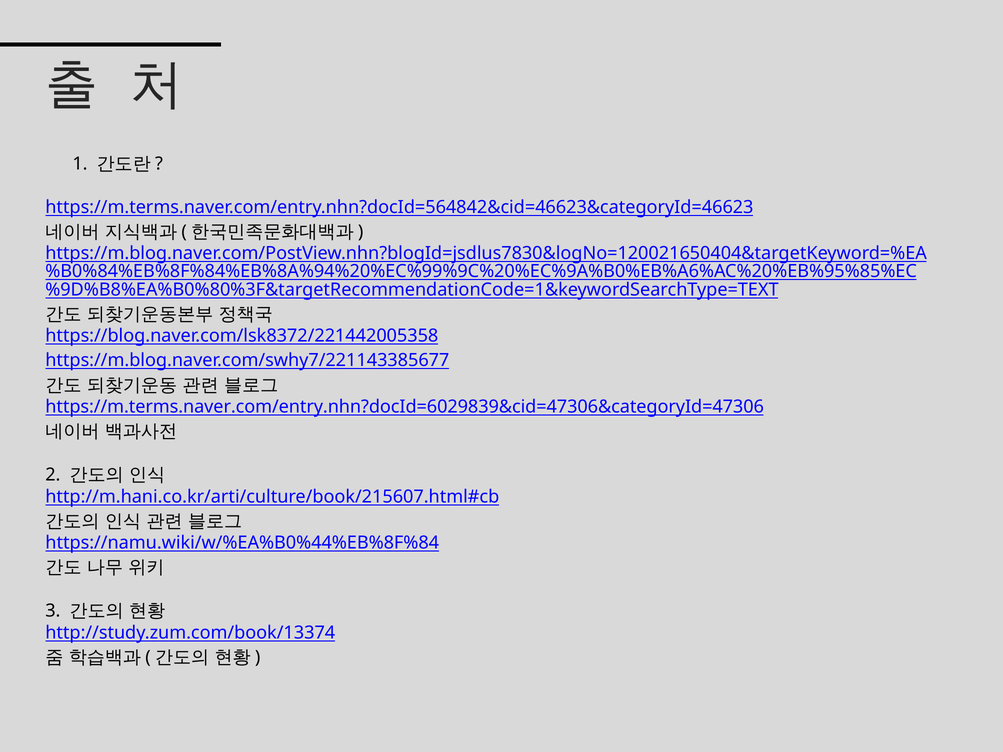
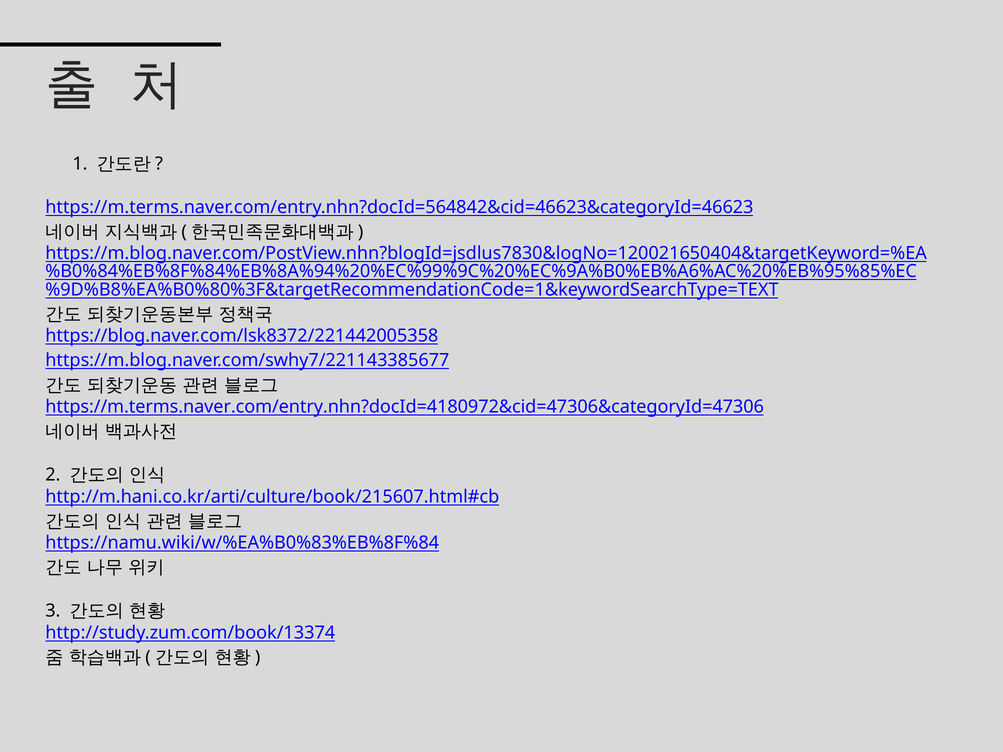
https://m.terms.naver.com/entry.nhn?docId=6029839&cid=47306&categoryId=47306: https://m.terms.naver.com/entry.nhn?docId=6029839&cid=47306&categoryId=47306 -> https://m.terms.naver.com/entry.nhn?docId=4180972&cid=47306&categoryId=47306 (405, 407)
https://namu.wiki/w/%EA%B0%44%EB%8F%84: https://namu.wiki/w/%EA%B0%44%EB%8F%84 -> https://namu.wiki/w/%EA%B0%83%EB%8F%84 (242, 543)
